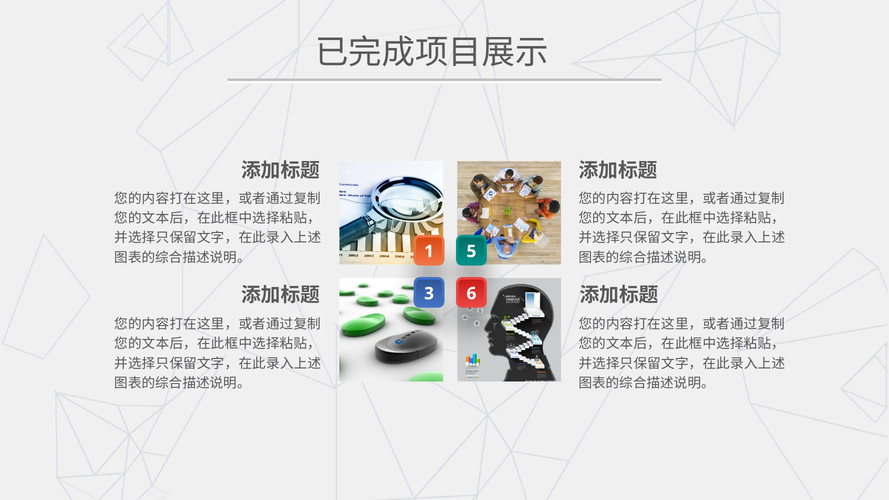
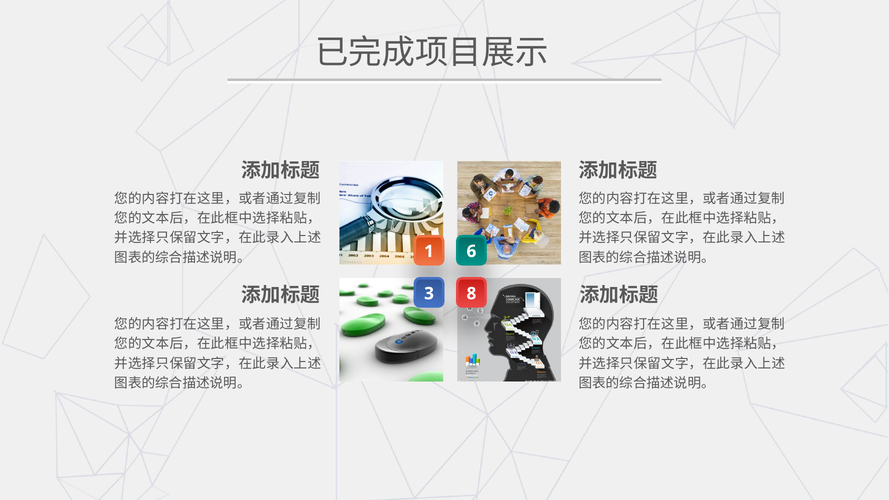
5: 5 -> 6 (471, 251)
6: 6 -> 8 (471, 294)
